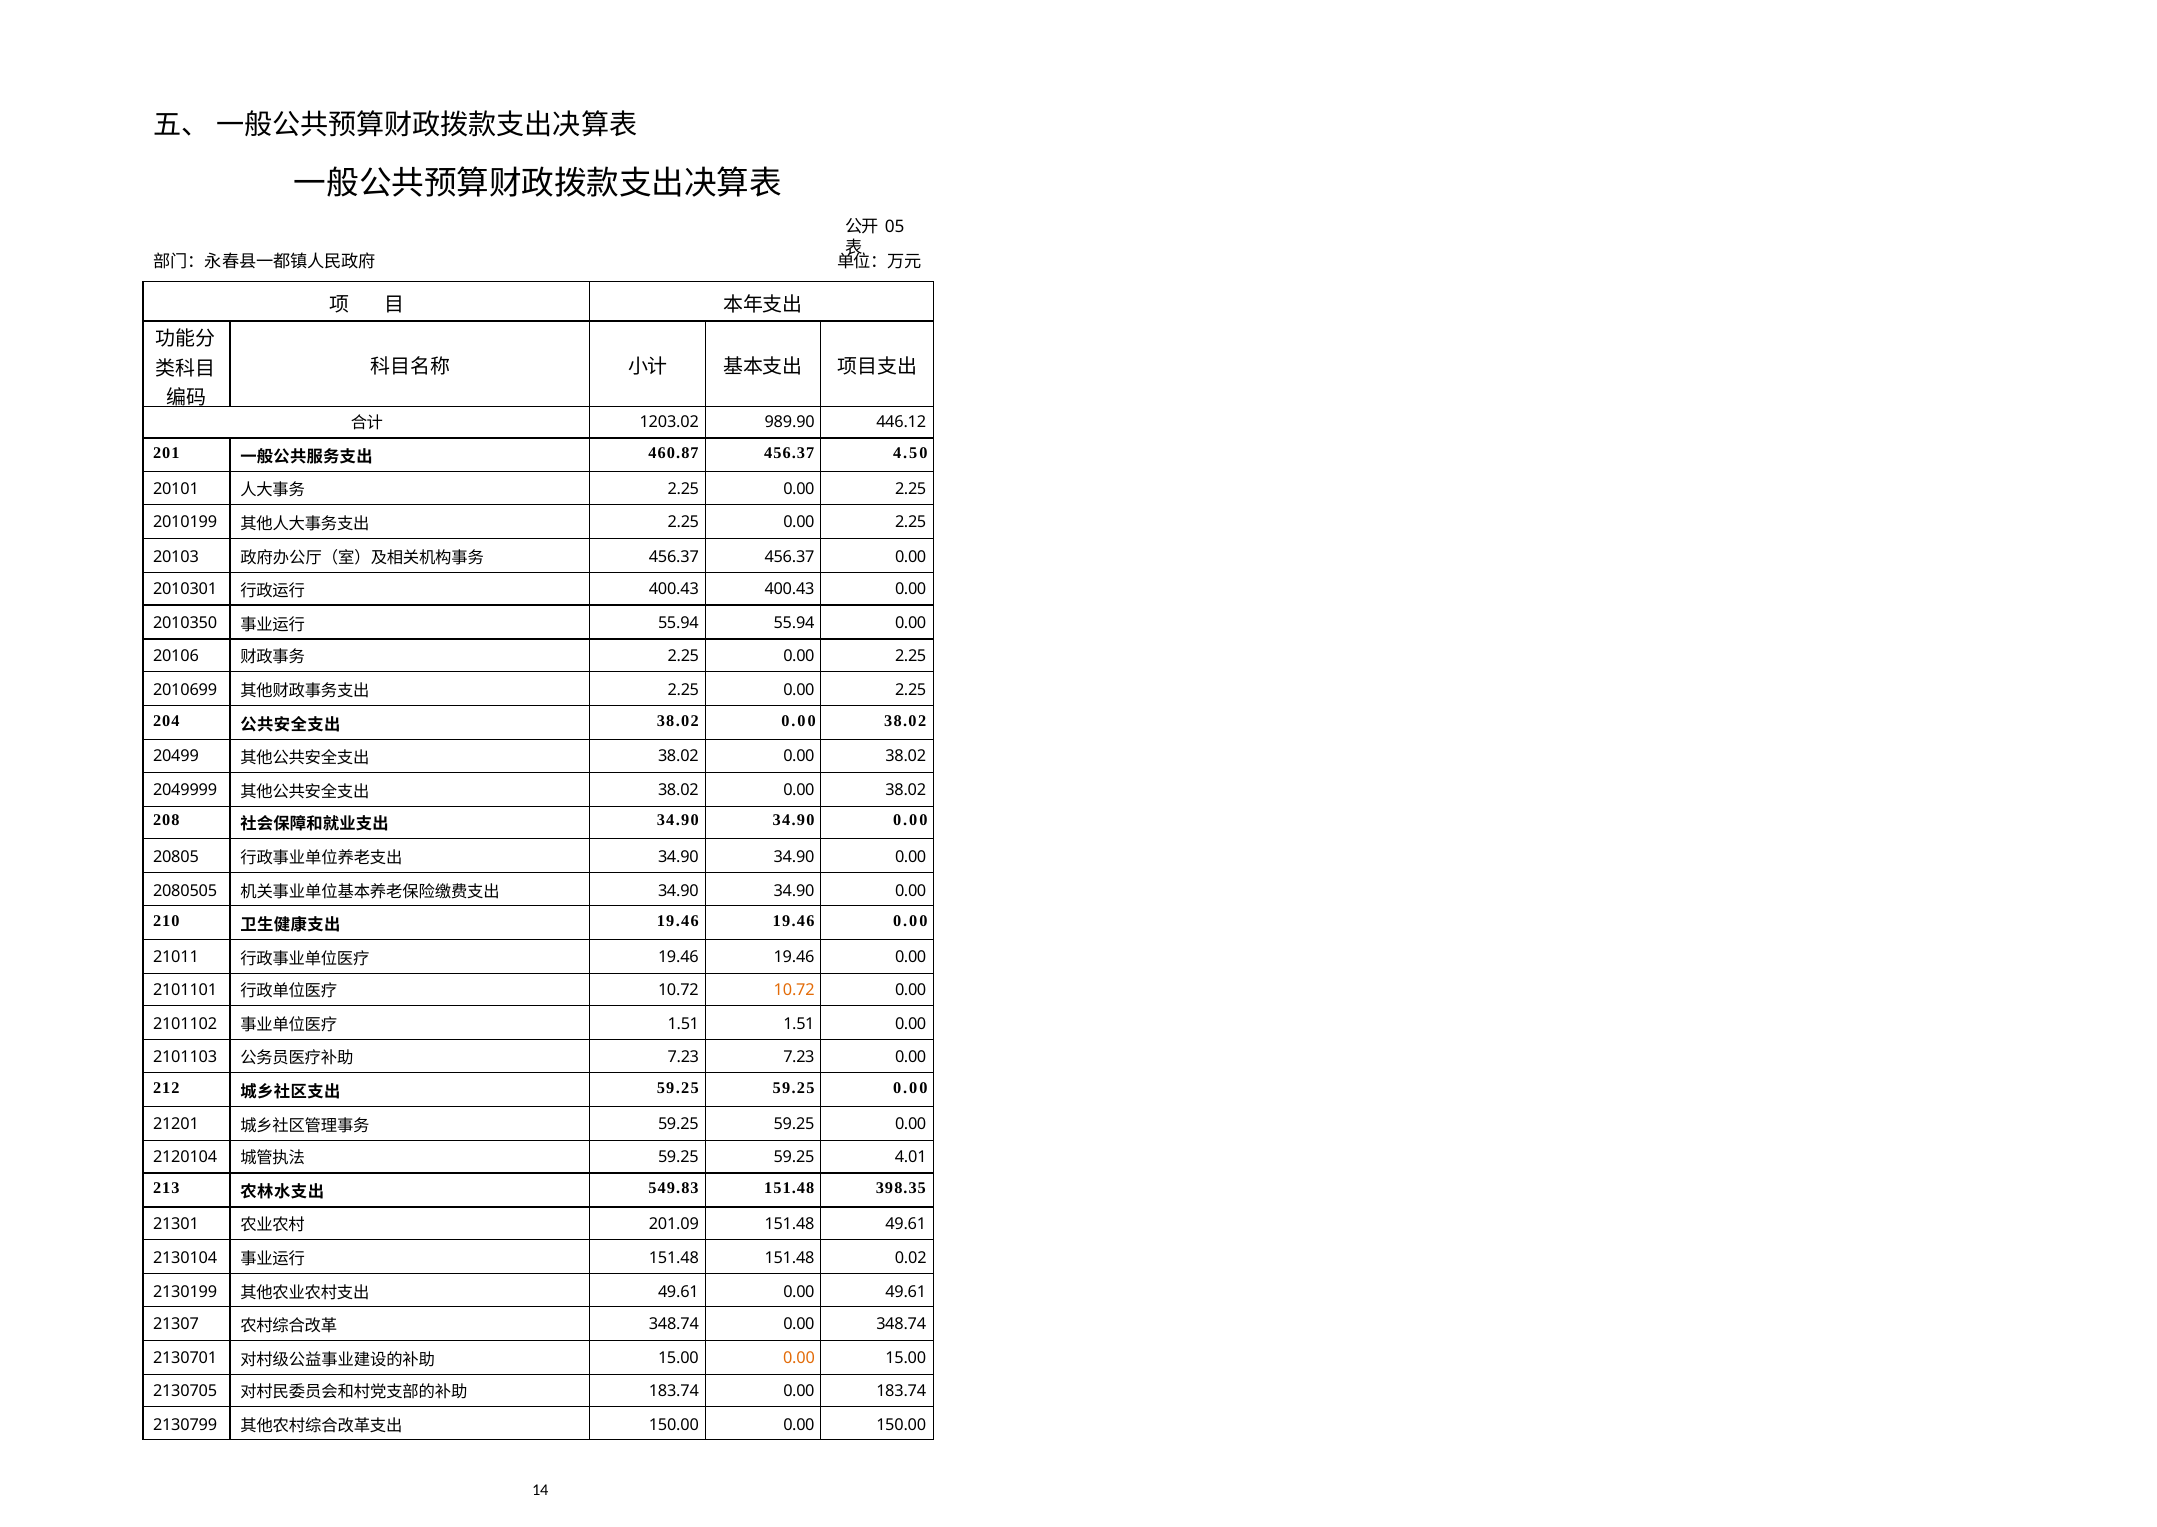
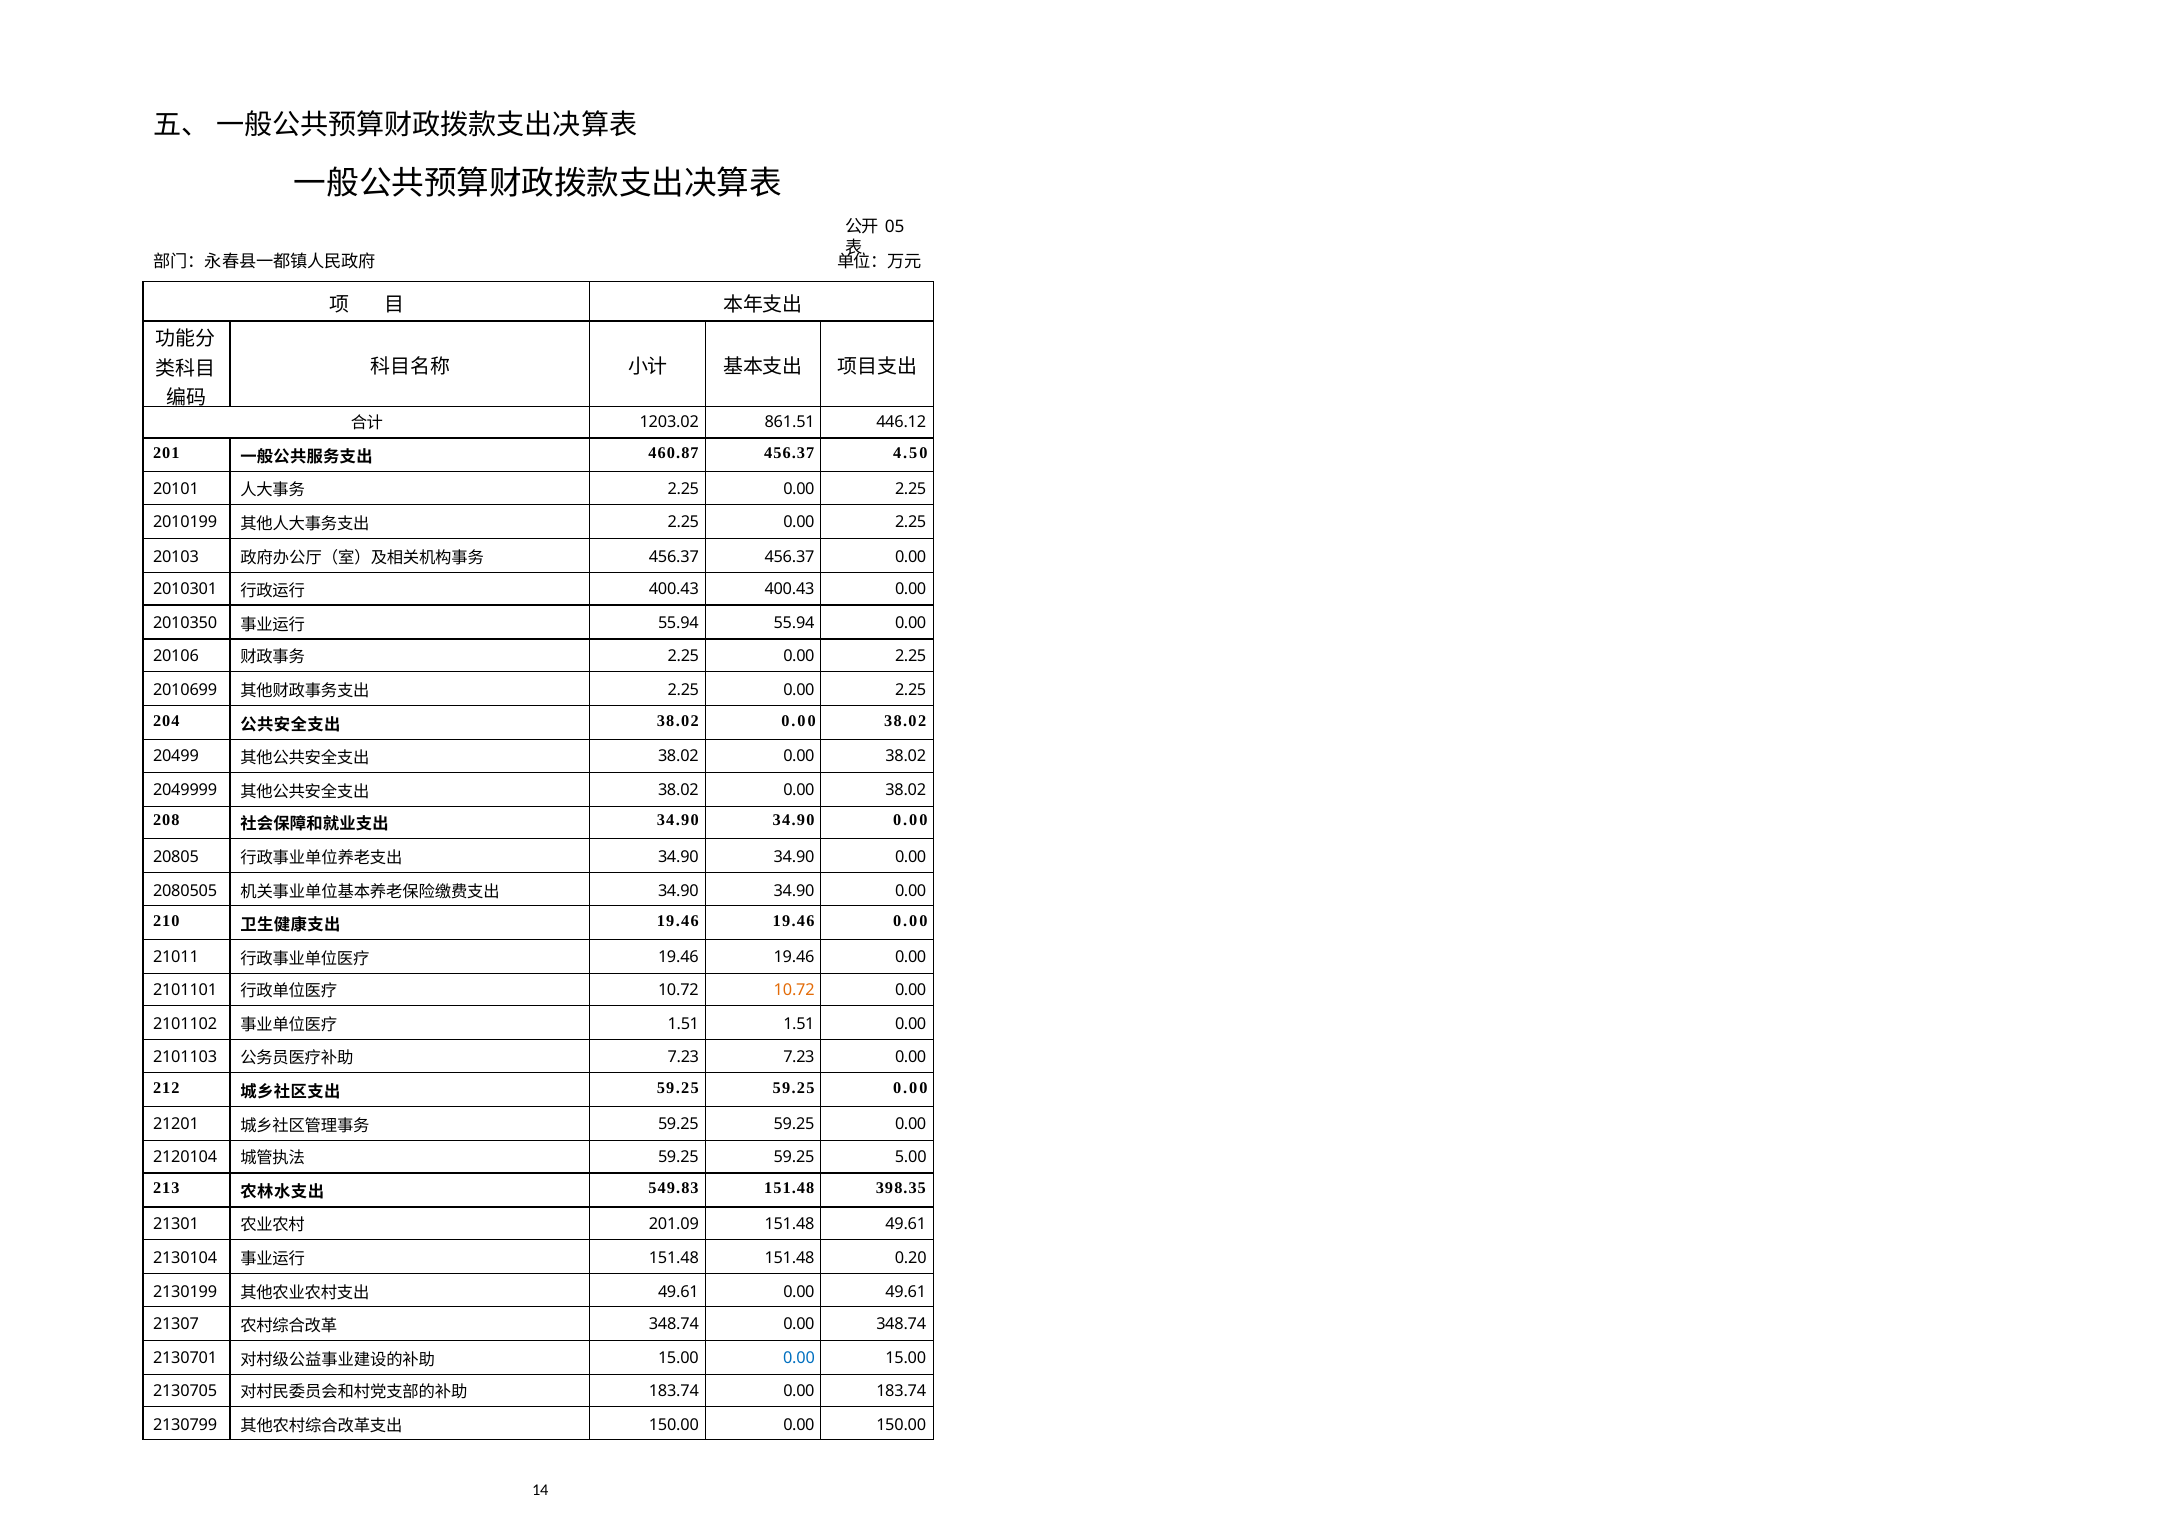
989.90: 989.90 -> 861.51 (790, 422)
4.01: 4.01 -> 5.00 (911, 1157)
0.02: 0.02 -> 0.20 (911, 1258)
0.00 colour: orange -> blue (799, 1358)
